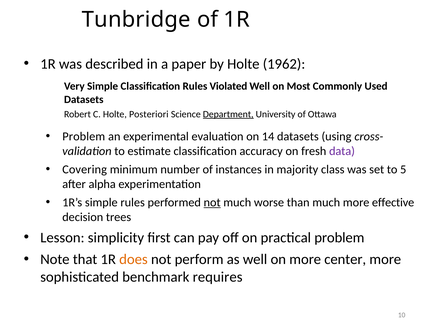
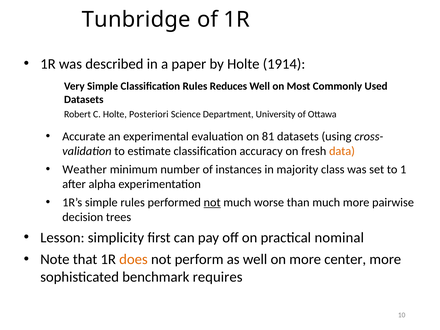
1962: 1962 -> 1914 (284, 64)
Violated: Violated -> Reduces (228, 86)
Department underline: present -> none (228, 114)
Problem: Problem -> Accurate (84, 136)
14: 14 -> 81 (268, 136)
data colour: purple -> orange (342, 151)
Covering: Covering -> Weather (85, 169)
5: 5 -> 1 (403, 169)
effective: effective -> pairwise (393, 202)
practical problem: problem -> nominal (339, 238)
